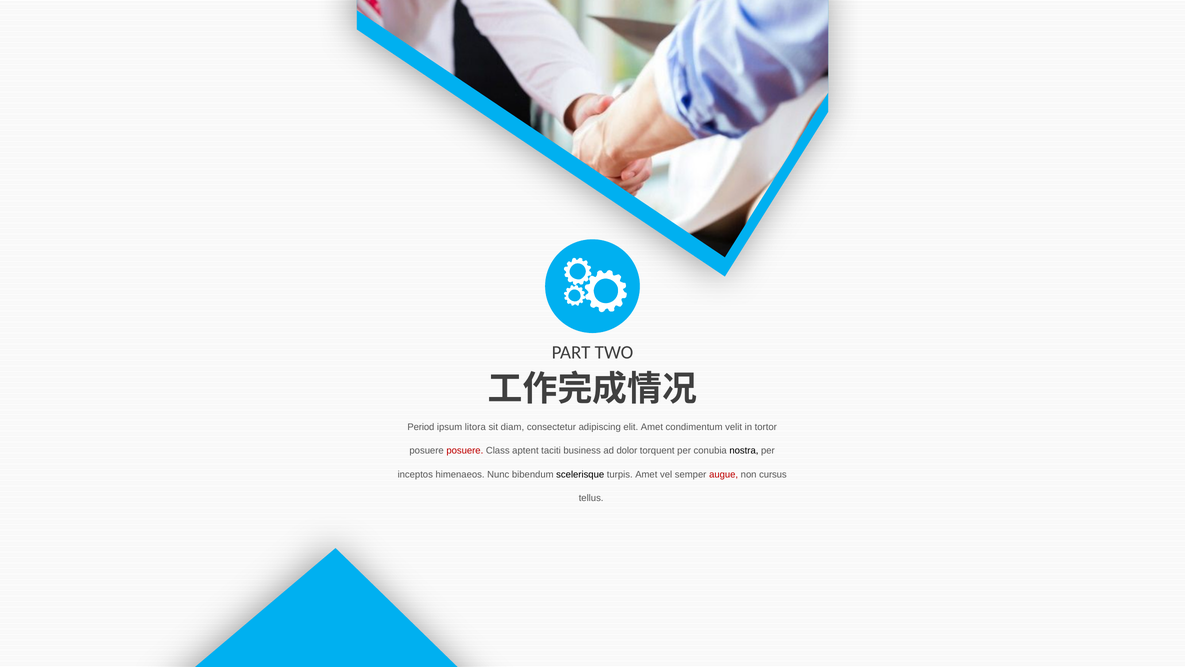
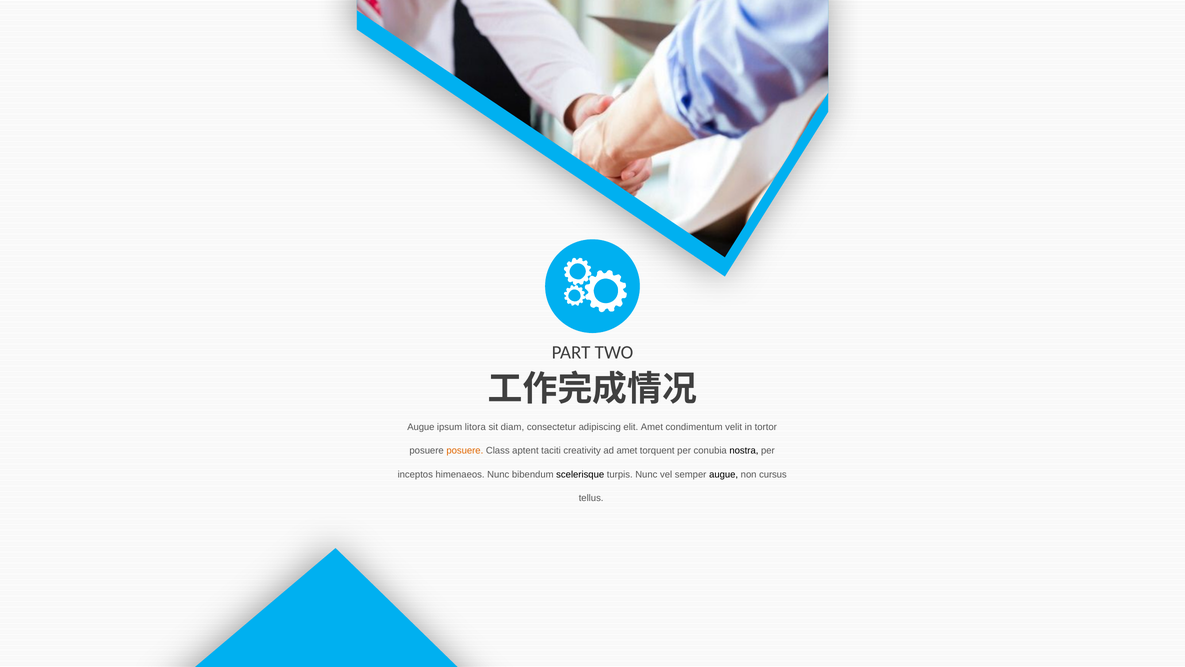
Period: Period -> Augue (421, 427)
posuere colour: red -> orange (465, 451)
business: business -> creativity (582, 451)
ad dolor: dolor -> amet (627, 451)
turpis Amet: Amet -> Nunc (646, 474)
augue colour: red -> black (724, 474)
